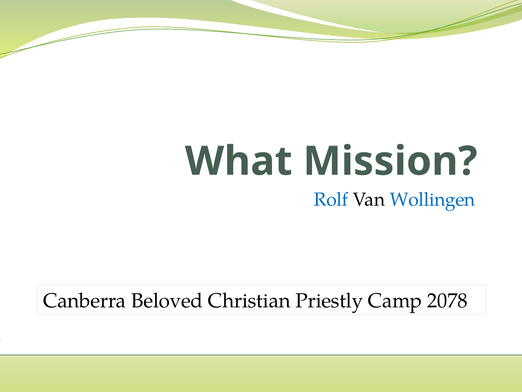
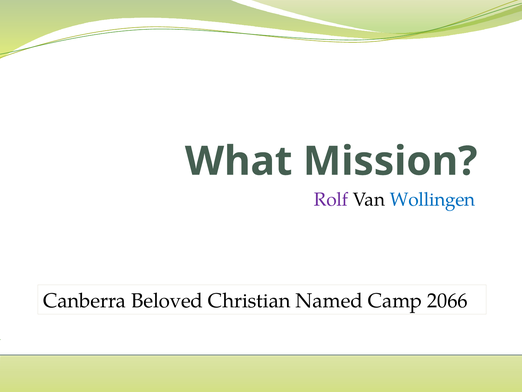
Rolf colour: blue -> purple (331, 199)
Priestly: Priestly -> Named (329, 300)
2078: 2078 -> 2066 (447, 300)
